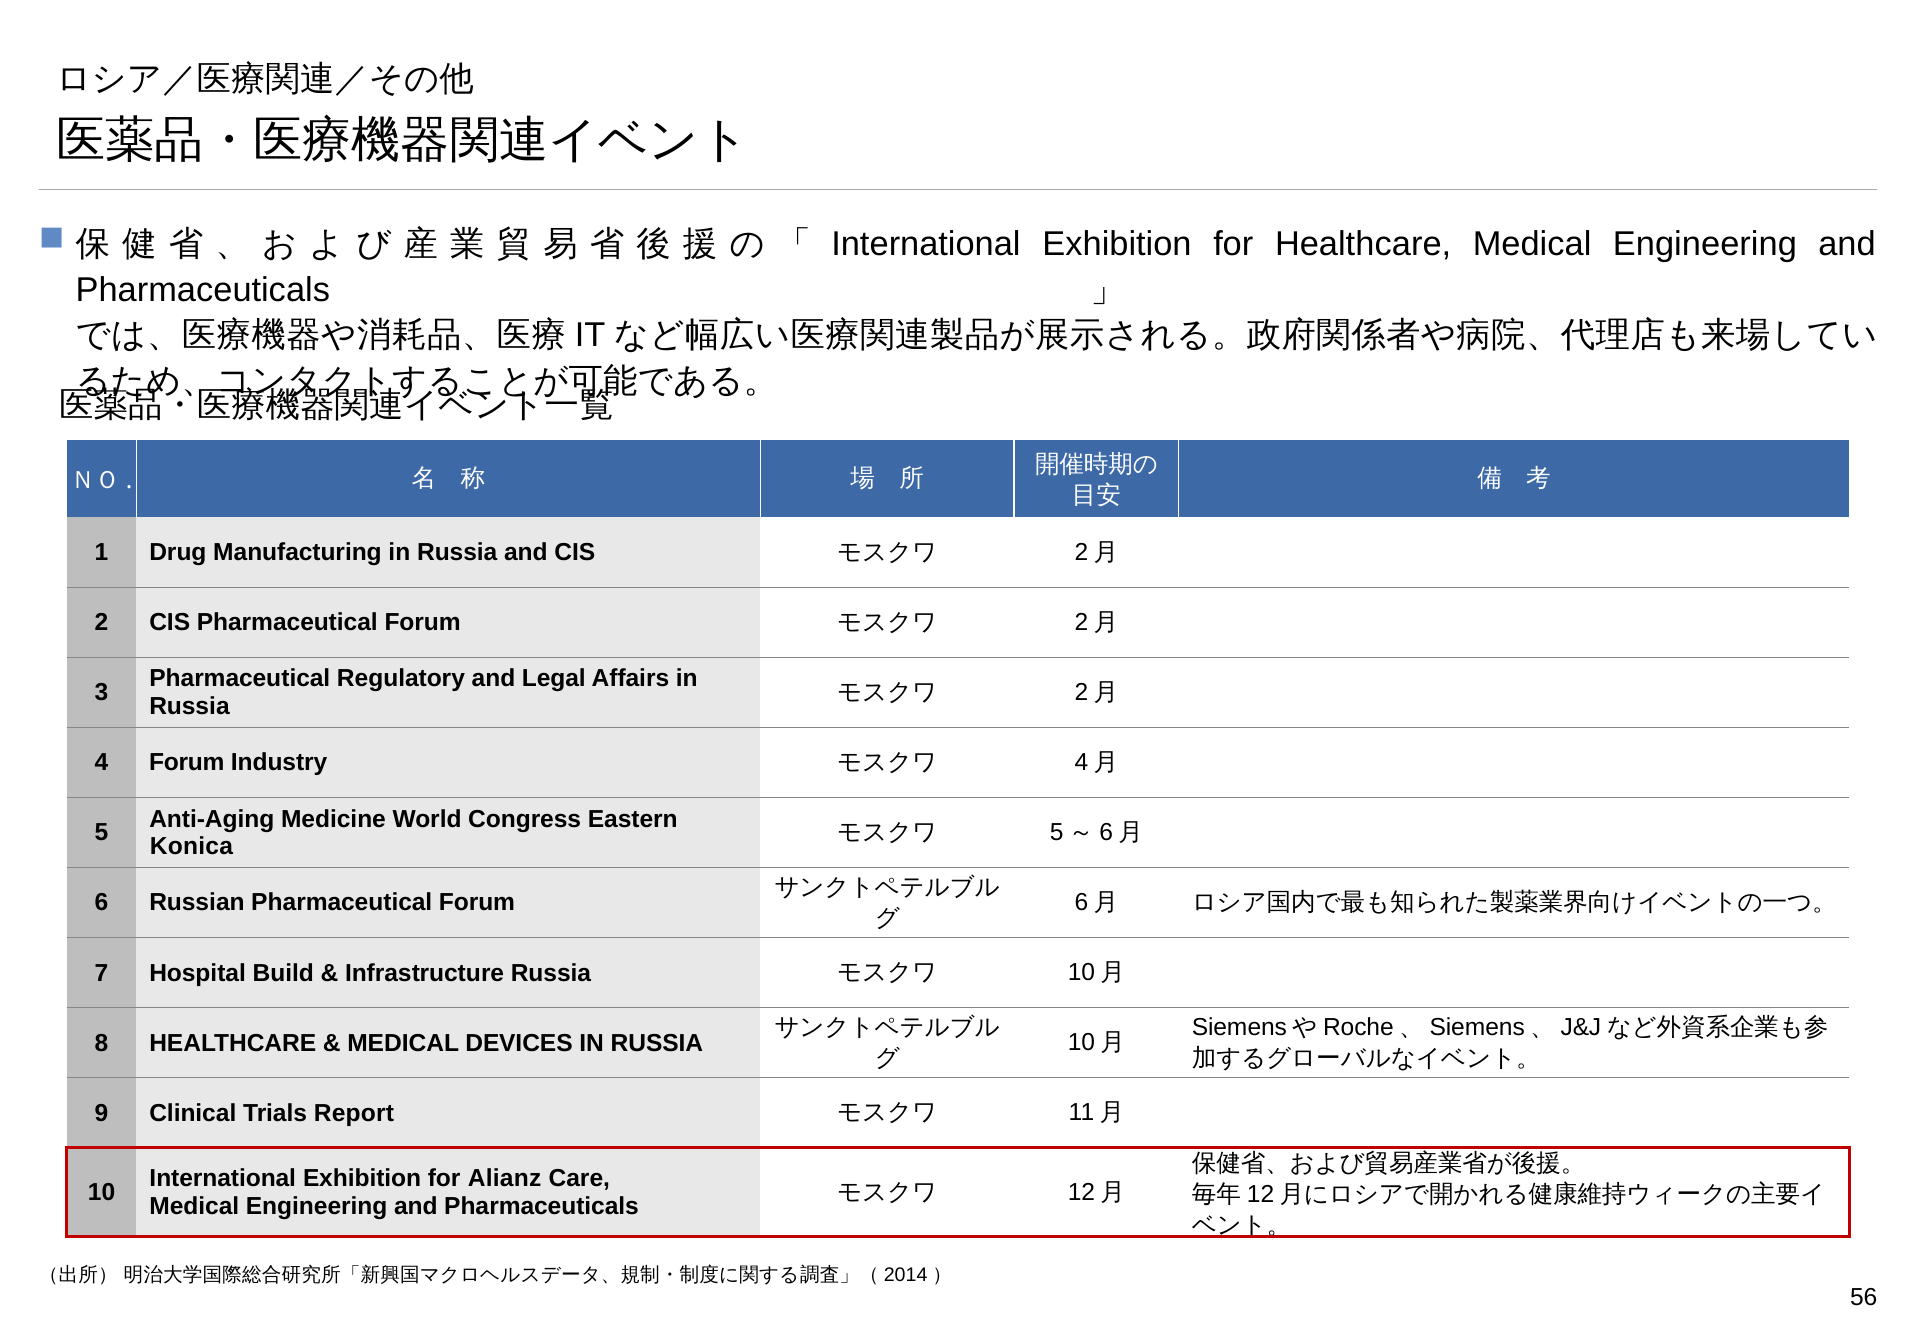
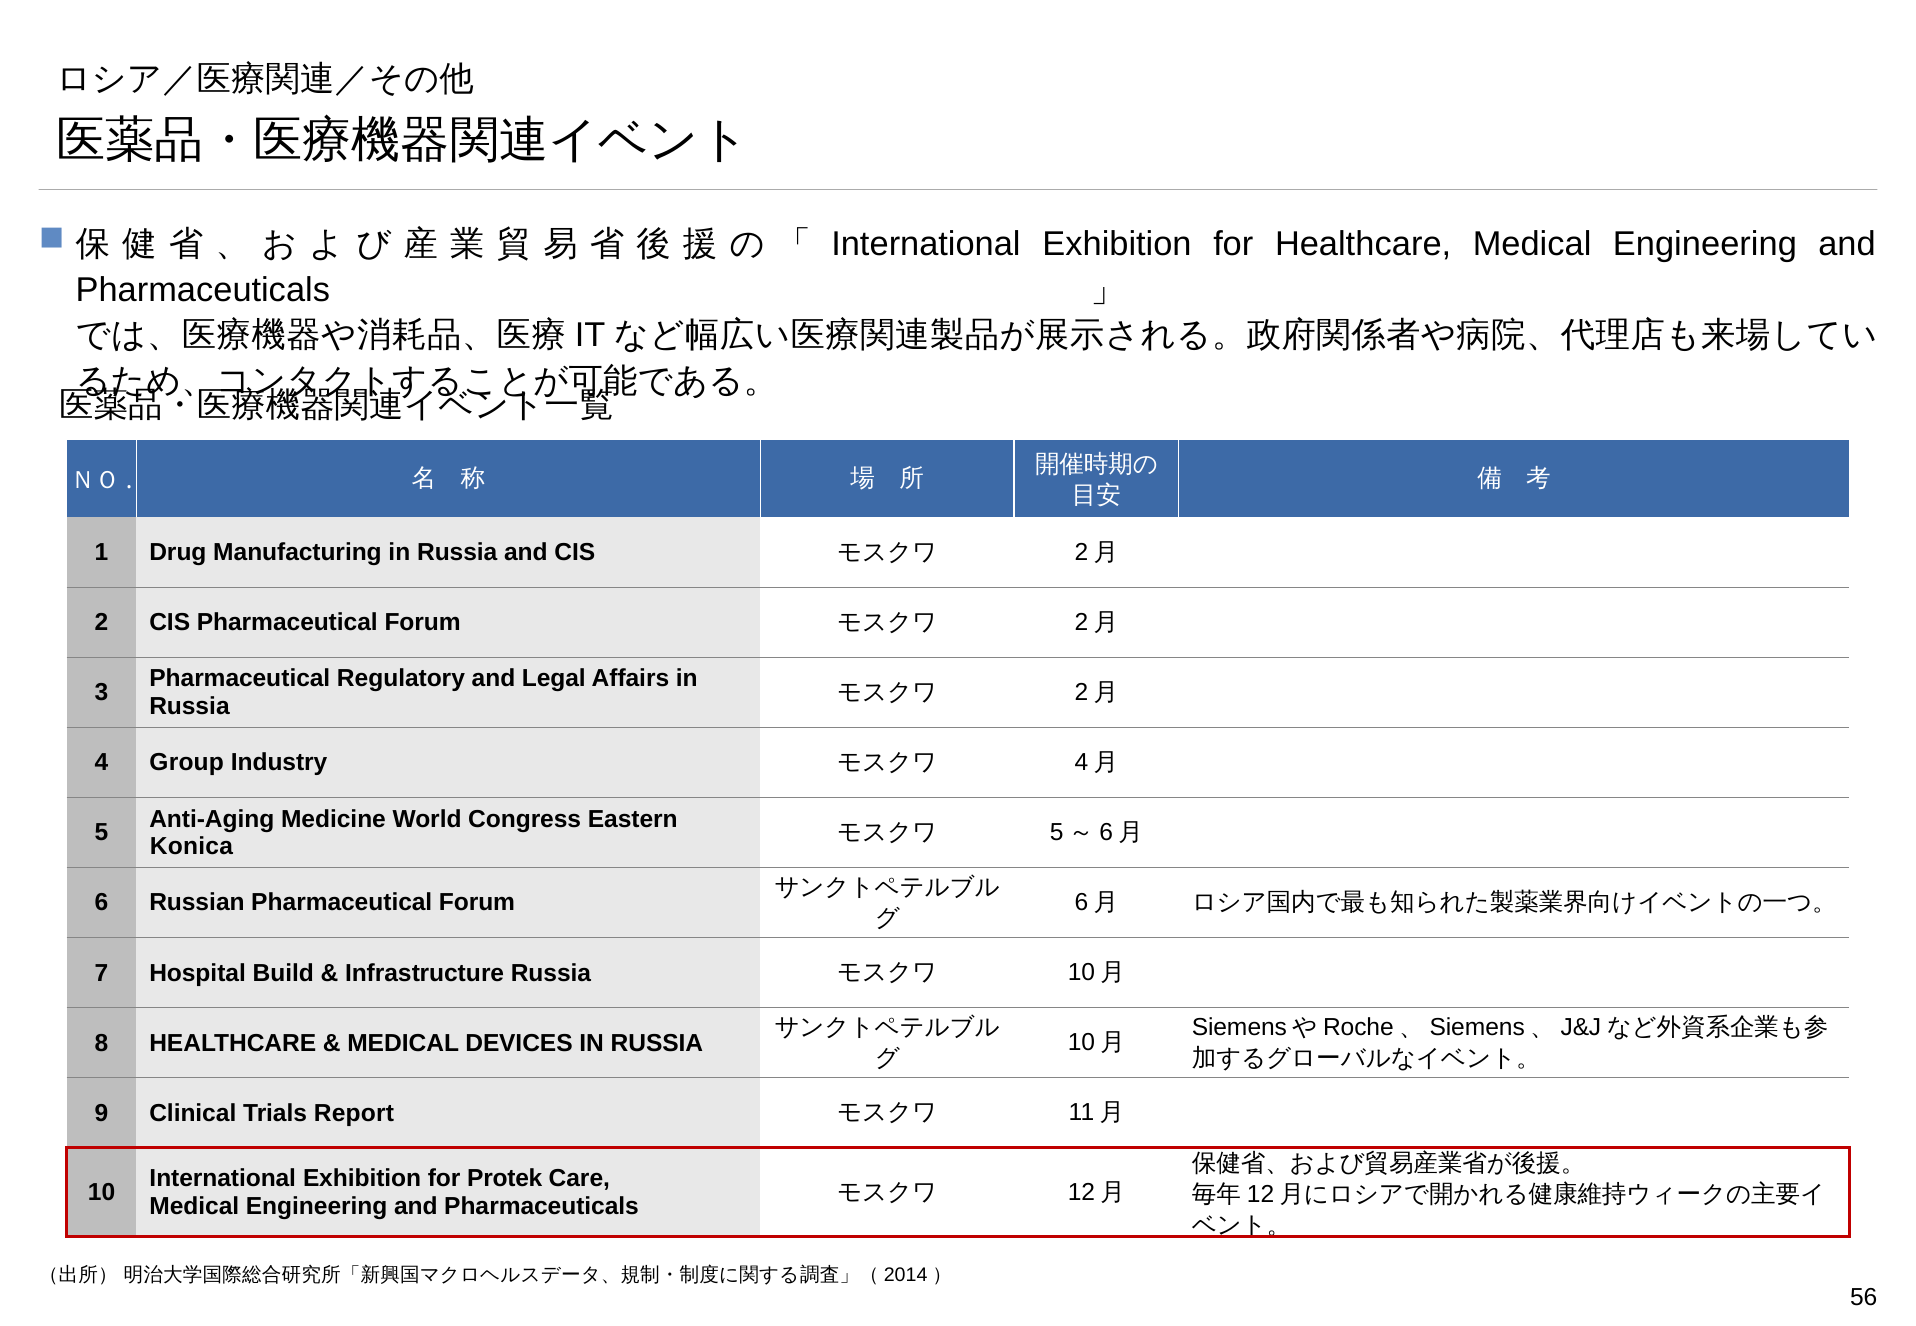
4 Forum: Forum -> Group (187, 763)
Alianz: Alianz -> Protek (505, 1179)
